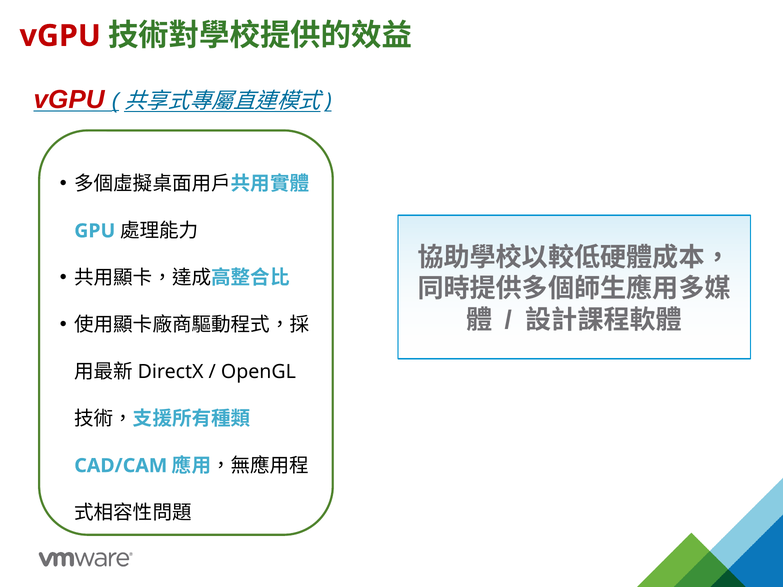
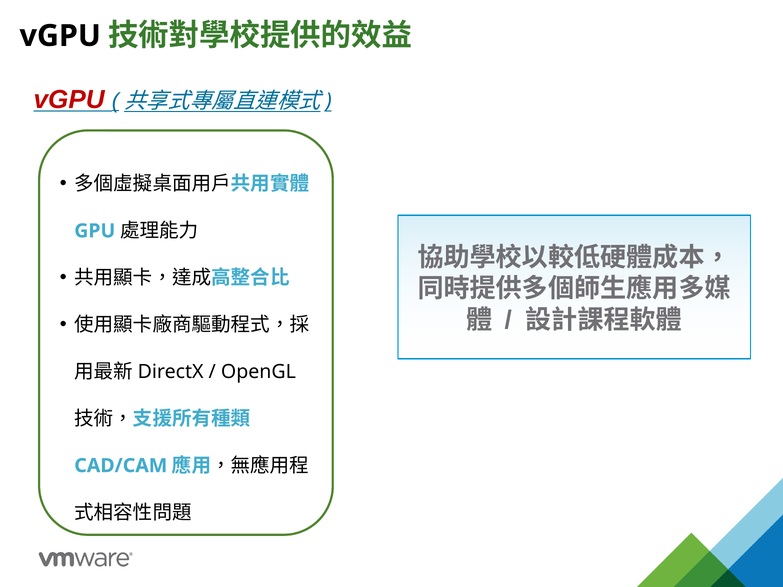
vGPU colour: red -> black (60, 36)
